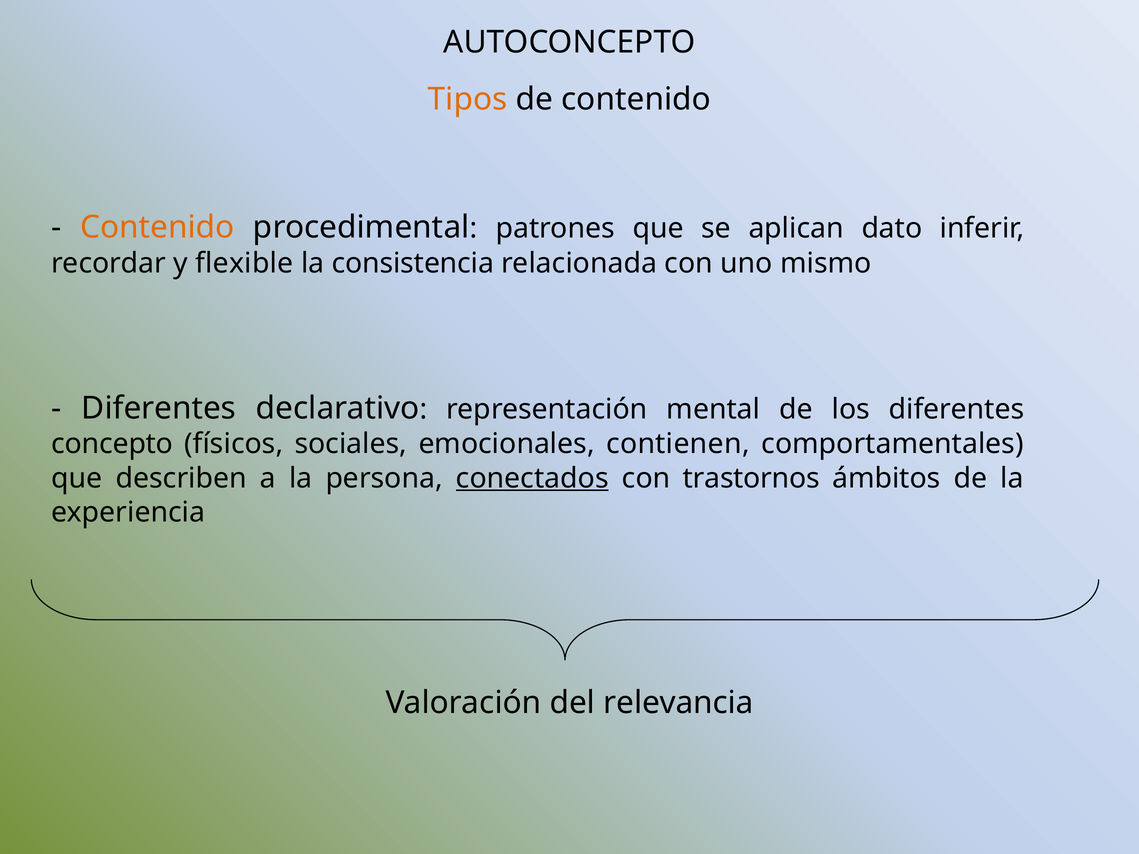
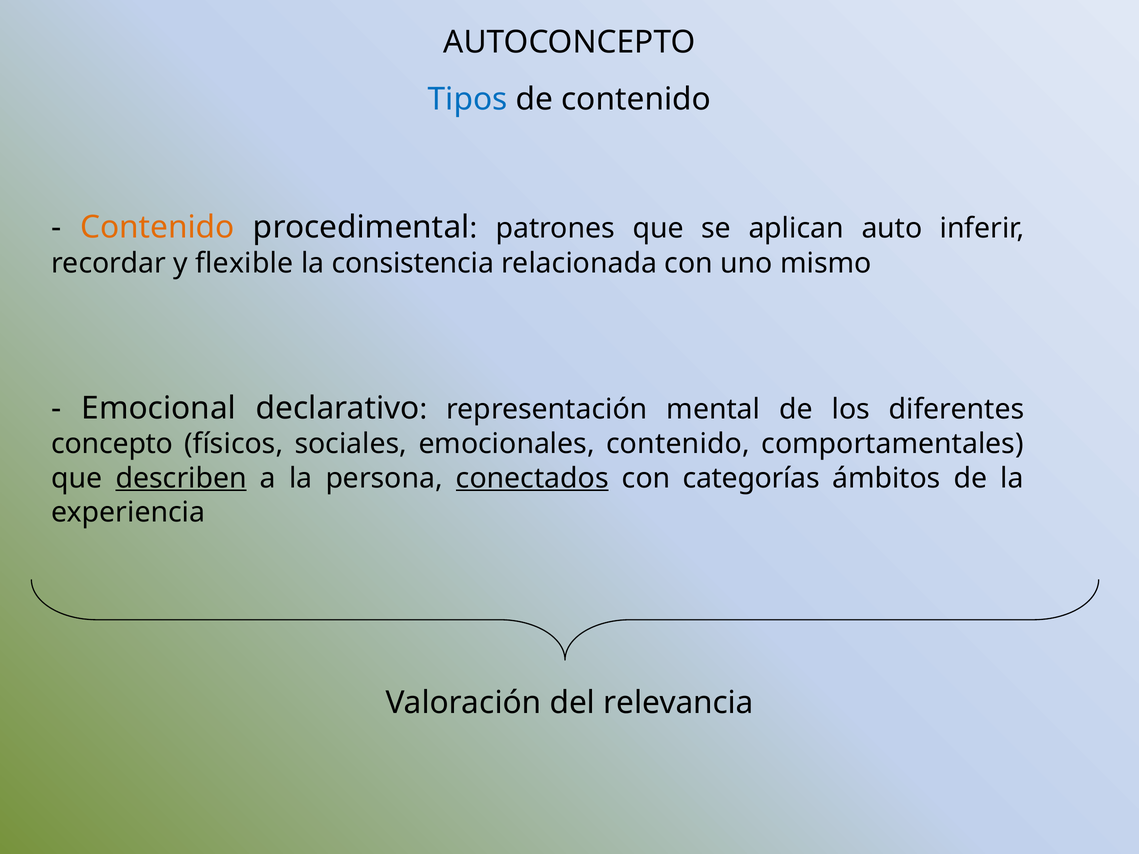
Tipos colour: orange -> blue (468, 99)
dato: dato -> auto (892, 228)
Diferentes: Diferentes -> Emocional (159, 408)
emocionales contienen: contienen -> contenido (678, 444)
describen underline: none -> present (181, 478)
trastornos: trastornos -> categorías (751, 478)
